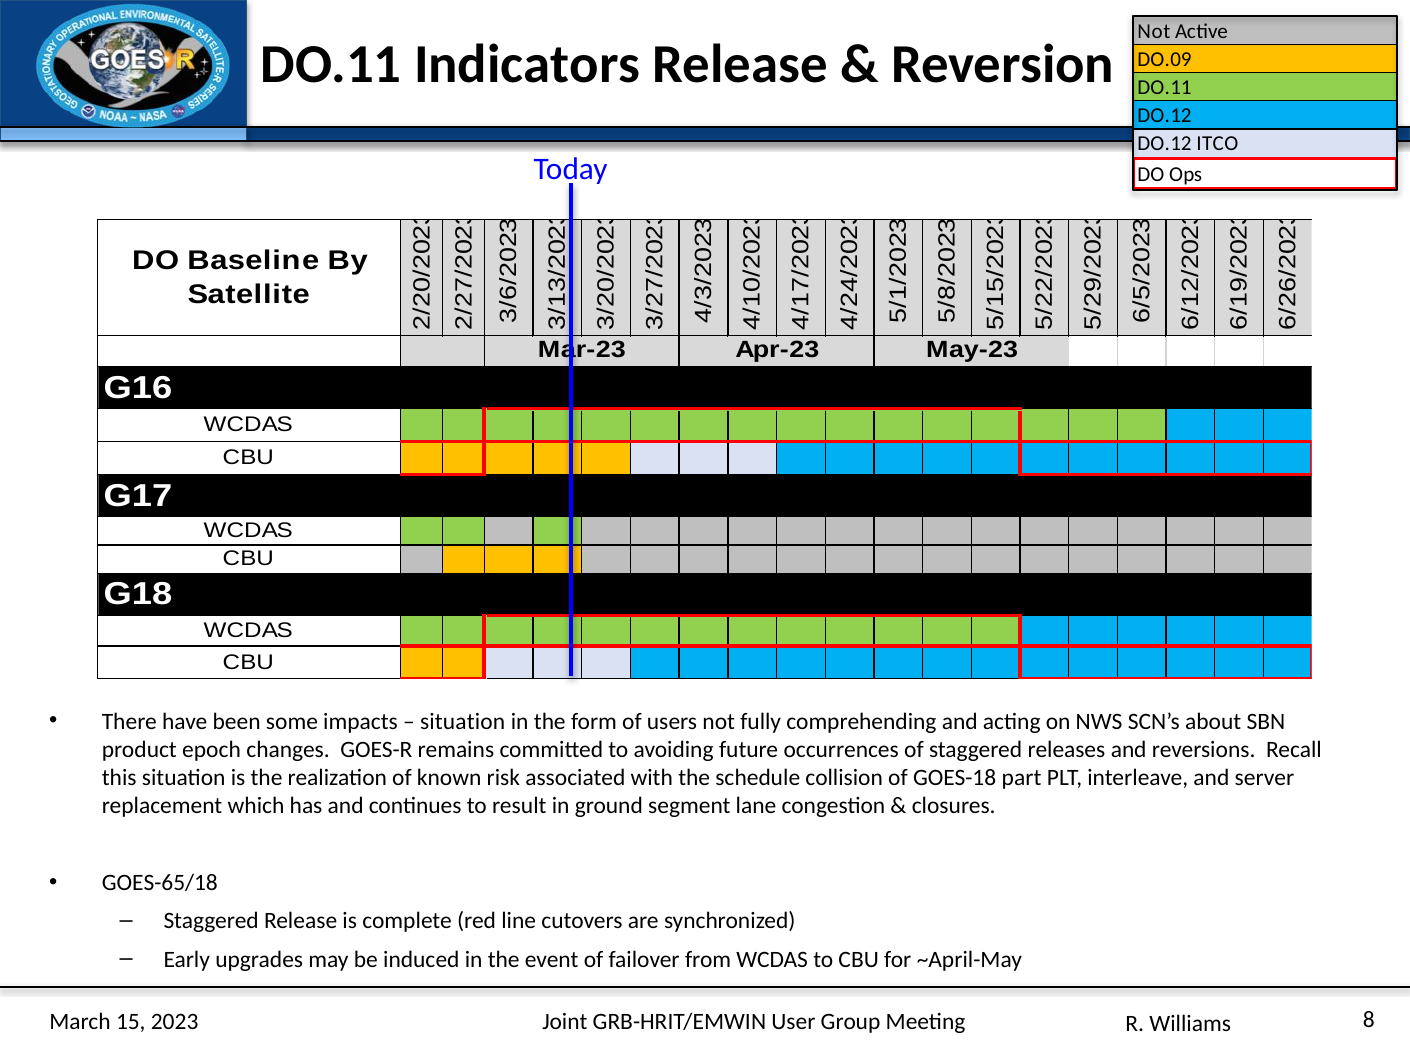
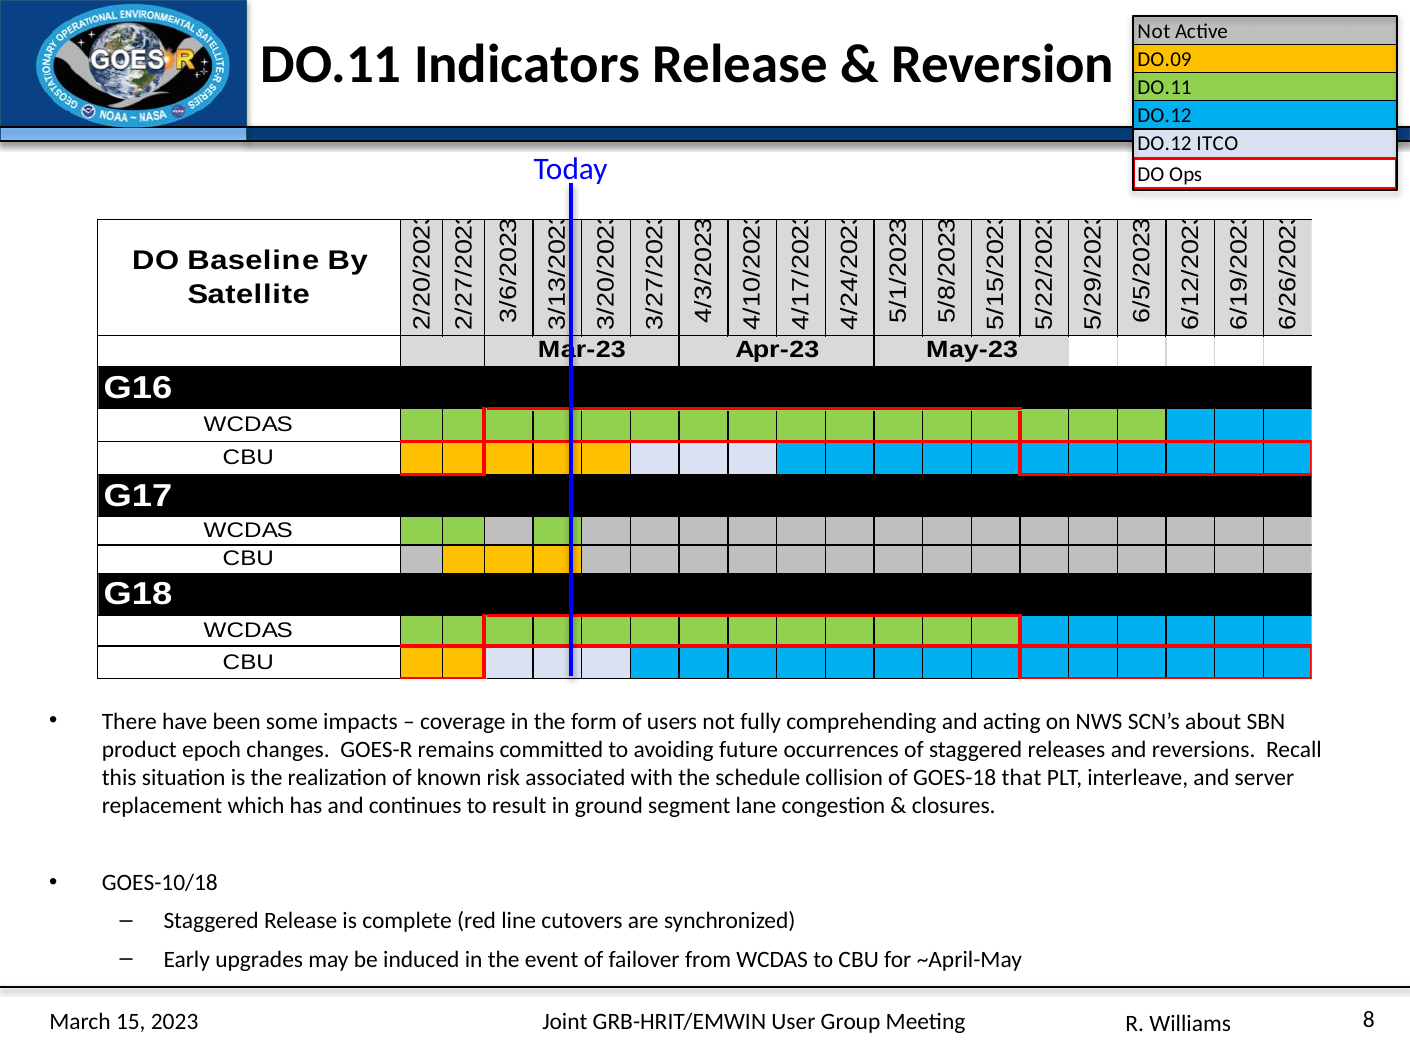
situation: situation -> coverage (463, 722)
part: part -> that (1022, 778)
GOES-65/18: GOES-65/18 -> GOES-10/18 (160, 883)
